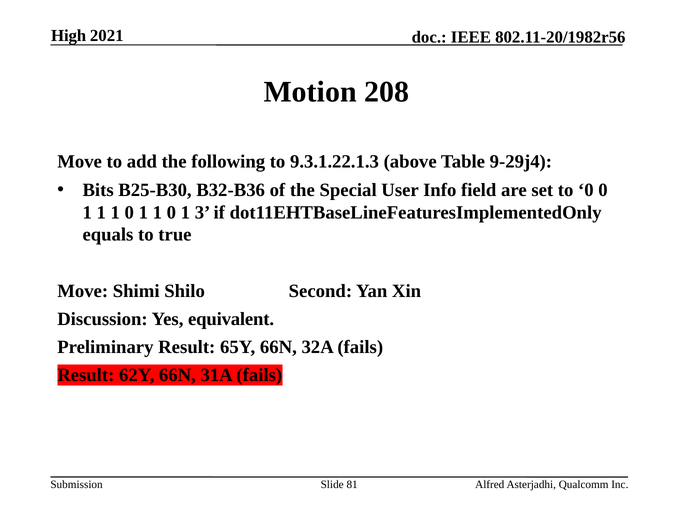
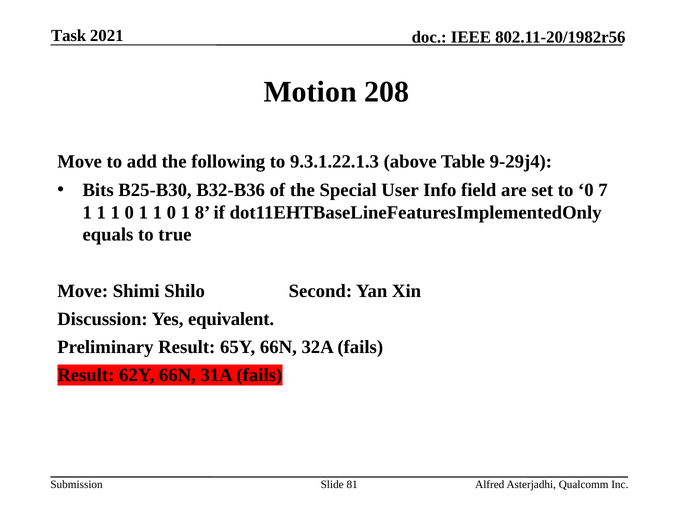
High: High -> Task (69, 36)
0 0: 0 -> 7 (603, 190)
3: 3 -> 8 (203, 212)
